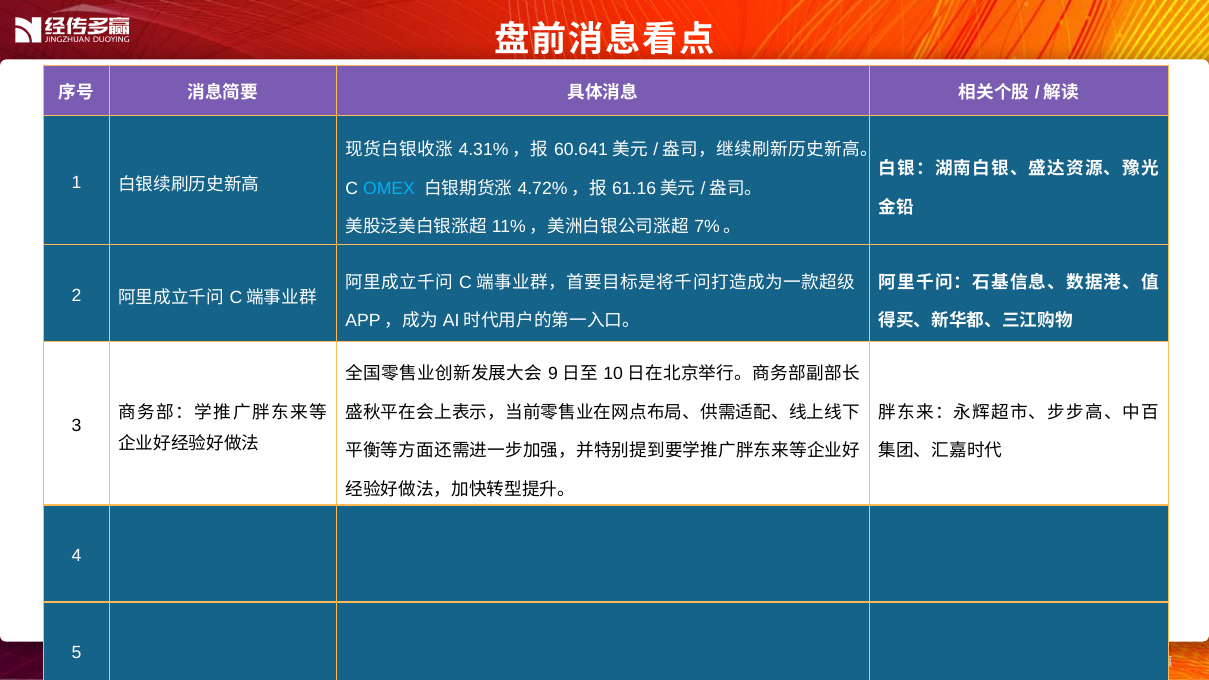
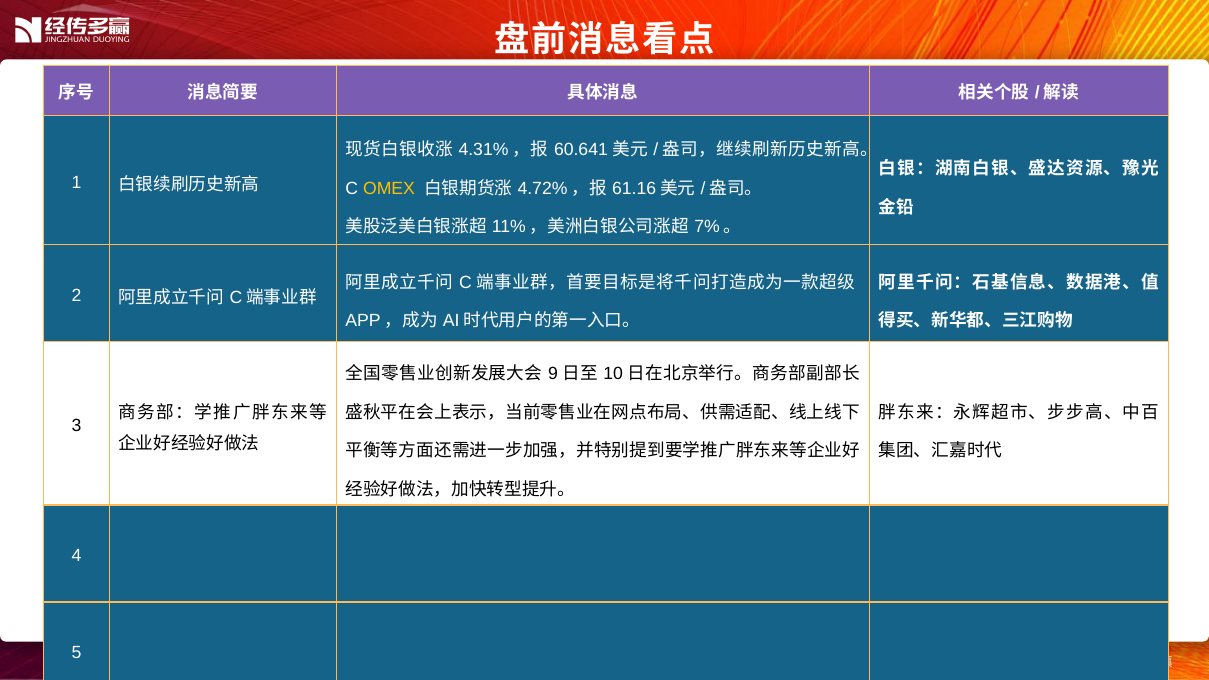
OMEX colour: light blue -> yellow (389, 188)
